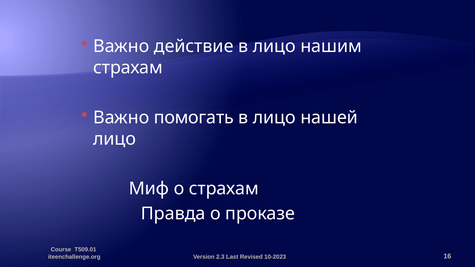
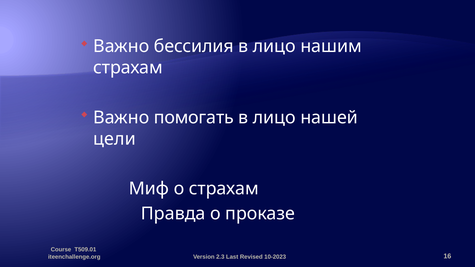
действие: действие -> бессилия (194, 46)
лицо: лицо -> цели (114, 139)
